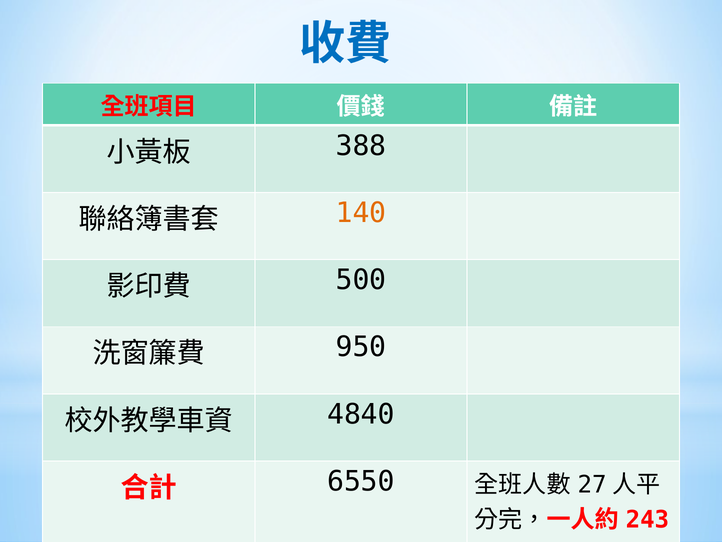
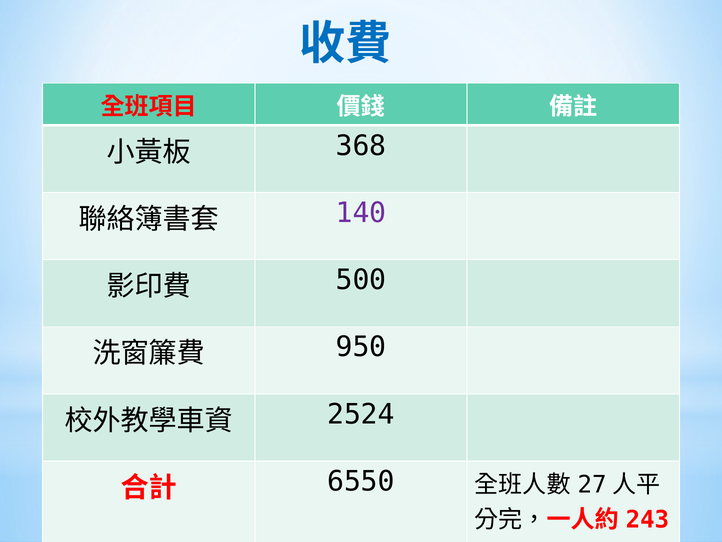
388: 388 -> 368 (361, 146)
140 colour: orange -> purple (361, 213)
4840: 4840 -> 2524 (361, 414)
